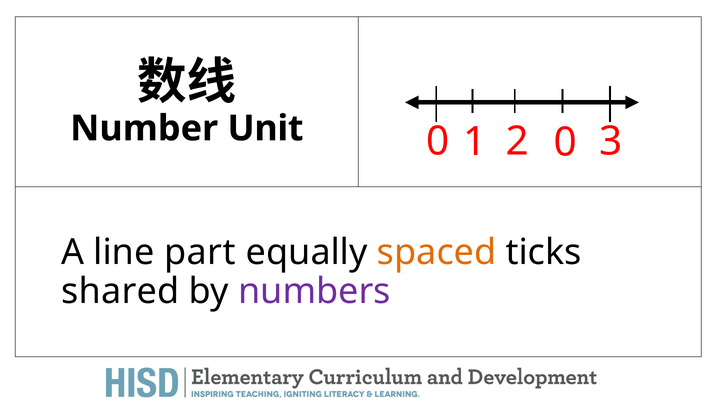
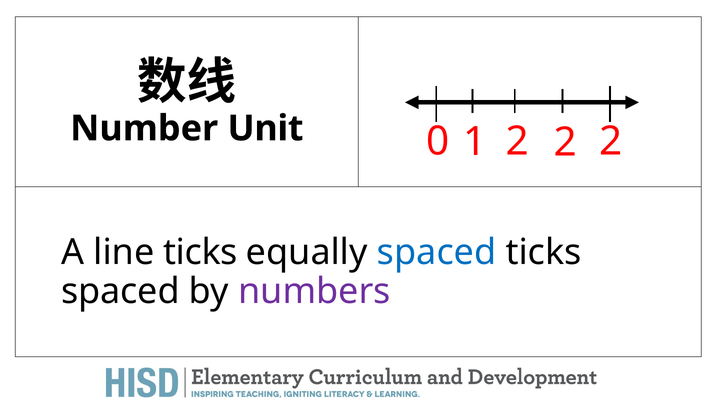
0 3: 3 -> 2 (611, 141)
1 0: 0 -> 2 (565, 142)
line part: part -> ticks (200, 252)
spaced colour: orange -> blue (437, 252)
shared: shared -> spaced (120, 291)
